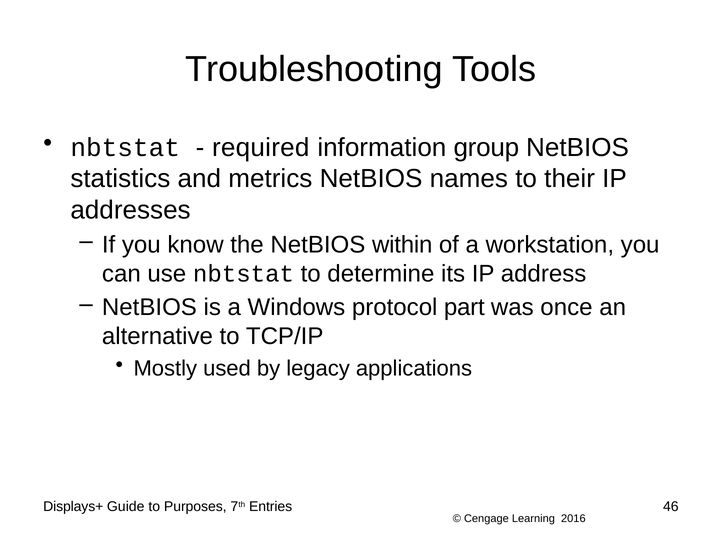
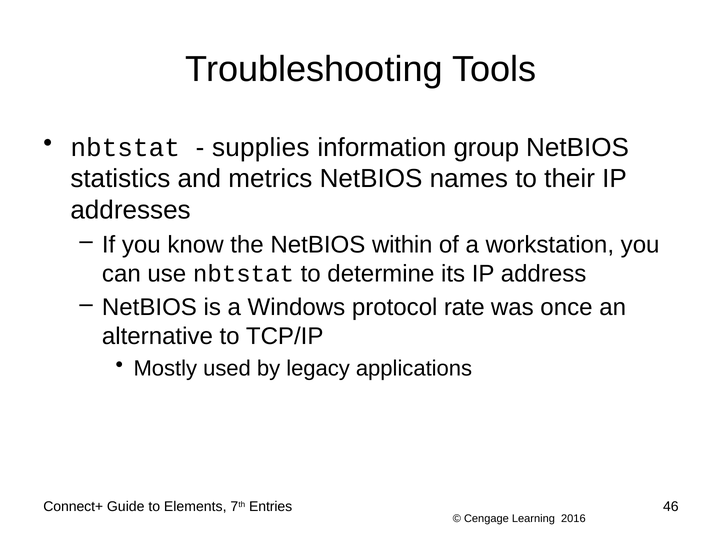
required: required -> supplies (261, 147)
part: part -> rate (464, 307)
Displays+: Displays+ -> Connect+ (73, 506)
Purposes: Purposes -> Elements (195, 506)
